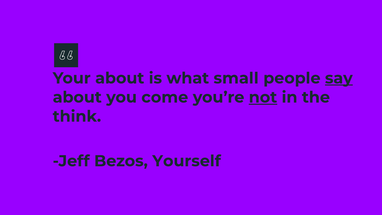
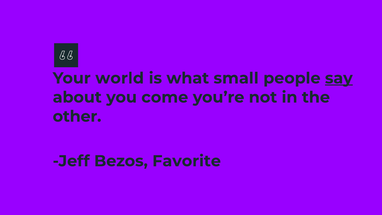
Your about: about -> world (120, 78)
not underline: present -> none (263, 97)
think: think -> other (77, 116)
Yourself: Yourself -> Favorite (187, 161)
